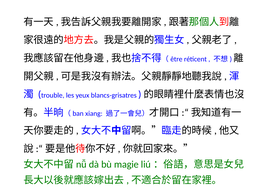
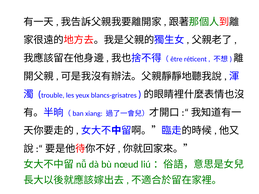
magie: magie -> nœud (126, 165)
